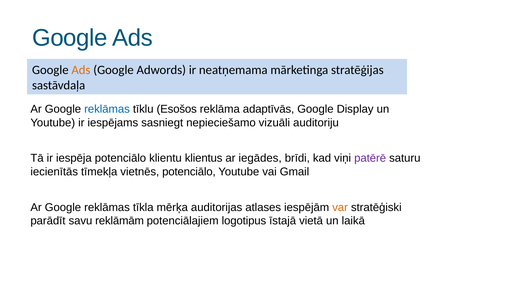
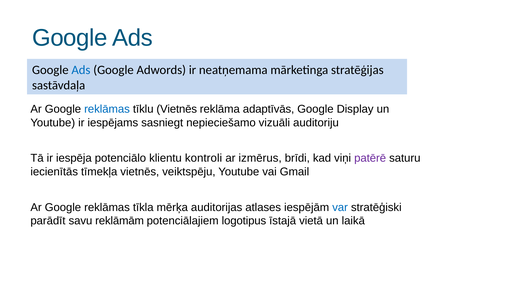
Ads colour: orange -> blue (81, 70)
tīklu Esošos: Esošos -> Vietnēs (177, 109)
klientus: klientus -> kontroli (204, 158)
iegādes: iegādes -> izmērus (260, 158)
vietnēs potenciālo: potenciālo -> veiktspēju (189, 172)
var colour: orange -> blue (340, 207)
